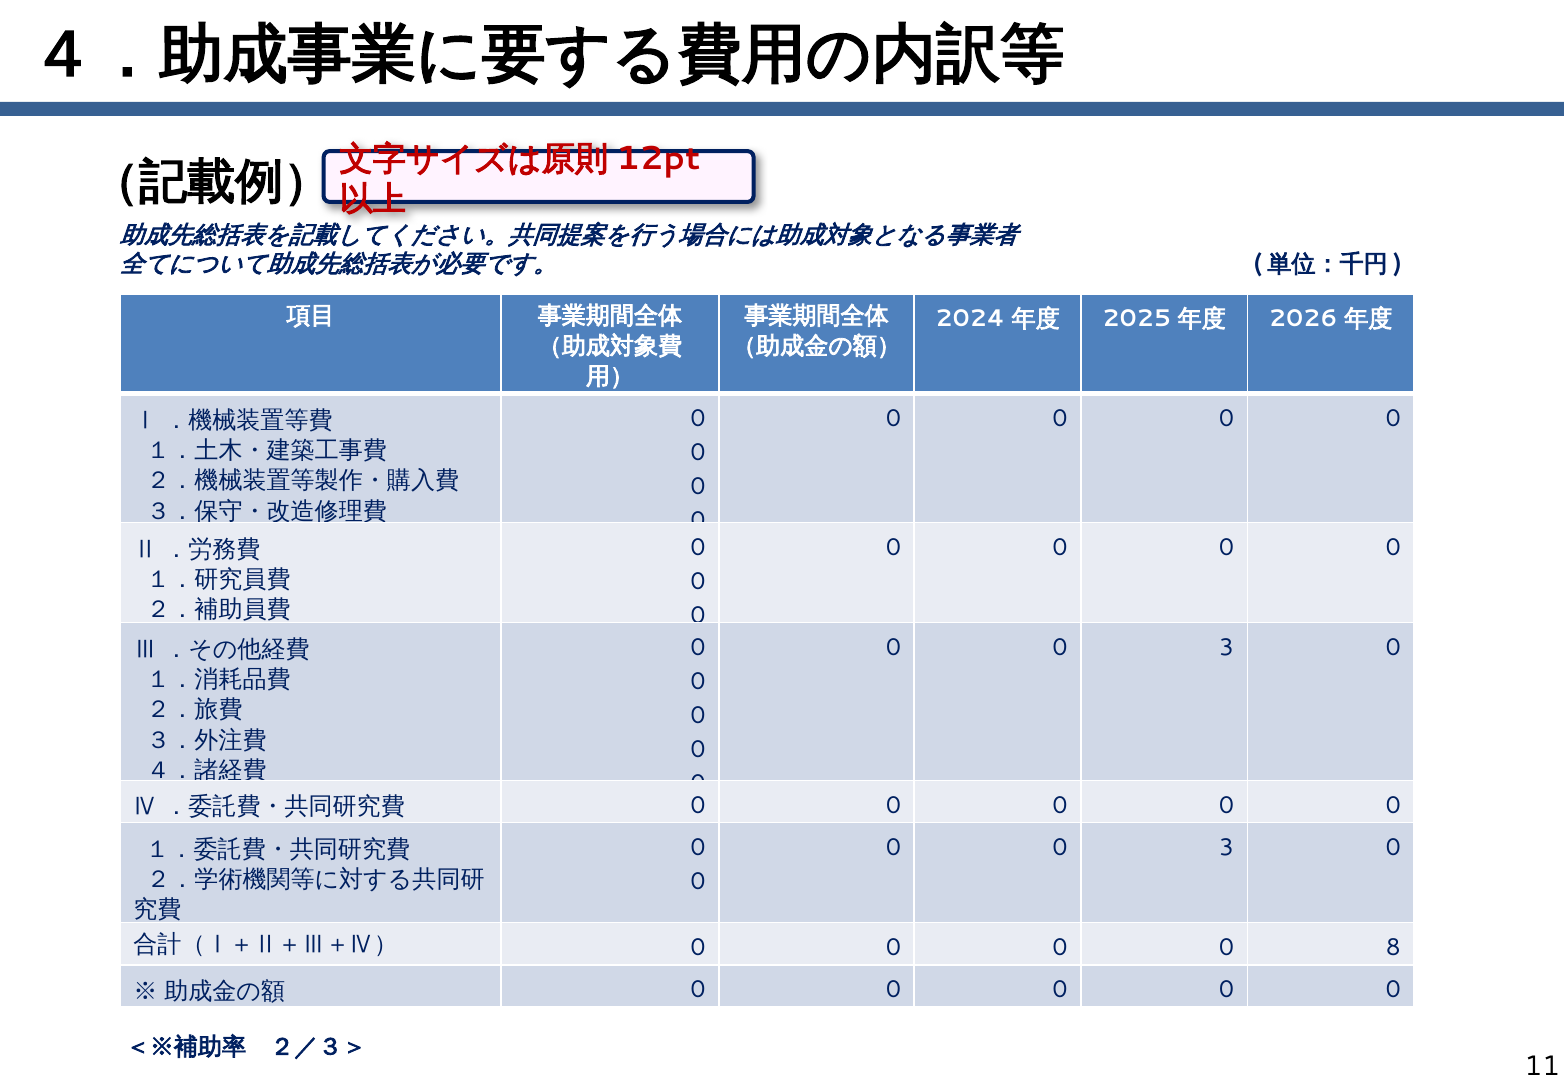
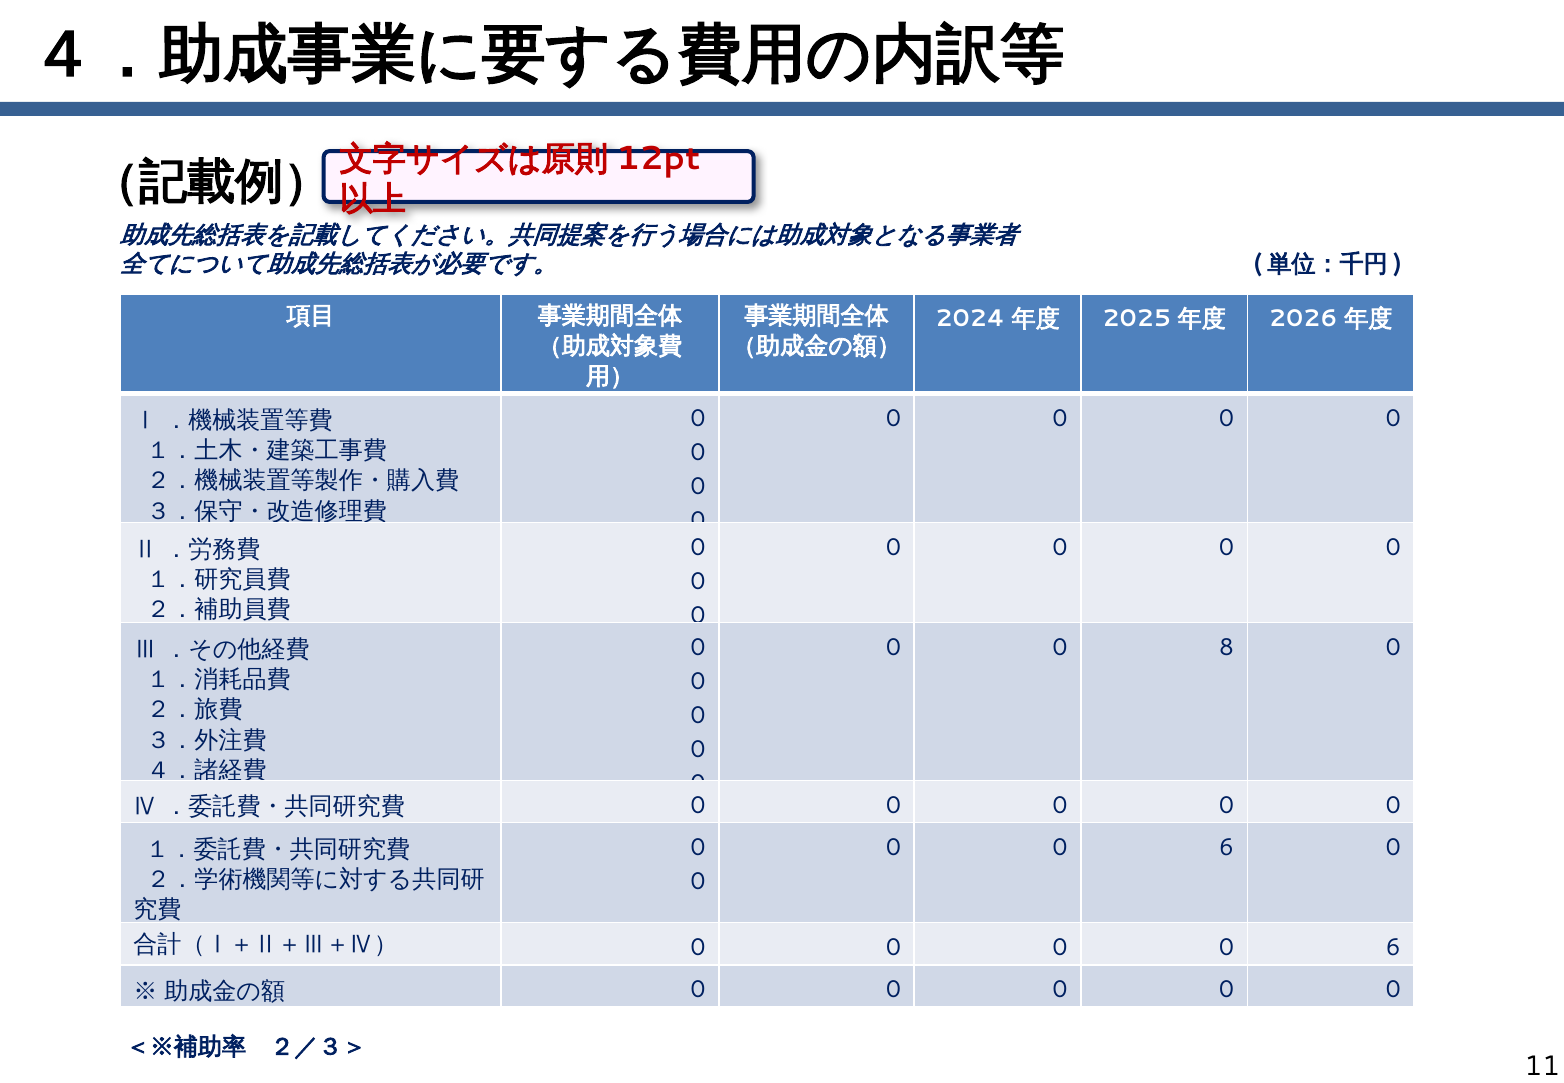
3: 3 -> 8 (1227, 647)
3: 3 -> 6 (1227, 847)
8: 8 -> 6 (1393, 947)
